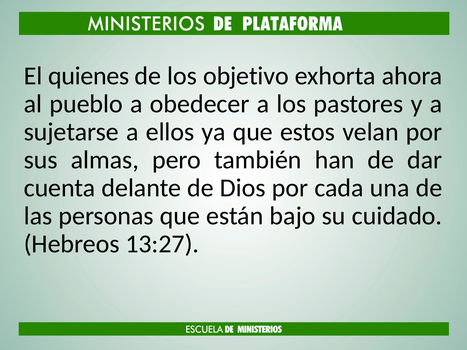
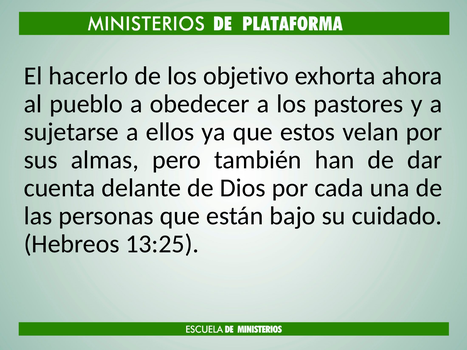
quienes: quienes -> hacerlo (88, 76)
13:27: 13:27 -> 13:25 (162, 244)
